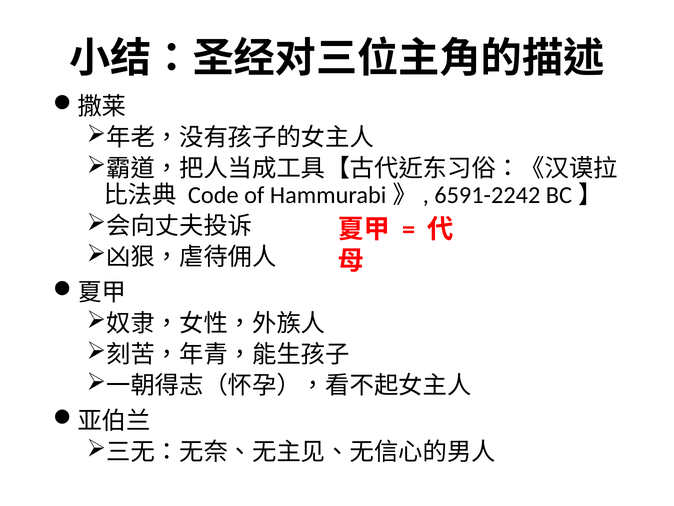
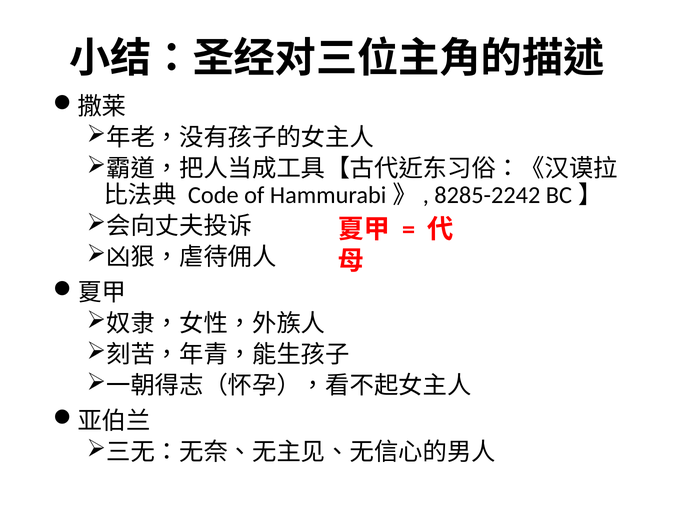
6591-2242: 6591-2242 -> 8285-2242 (487, 195)
